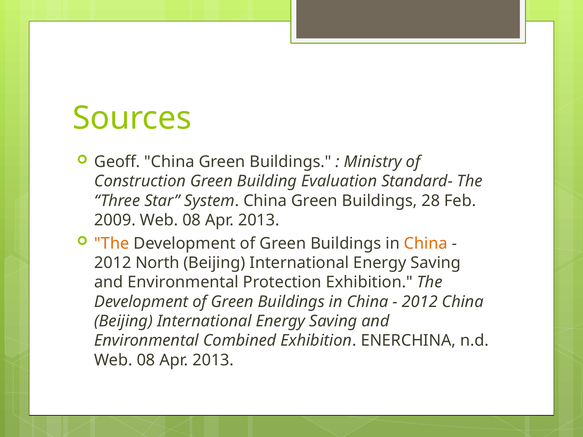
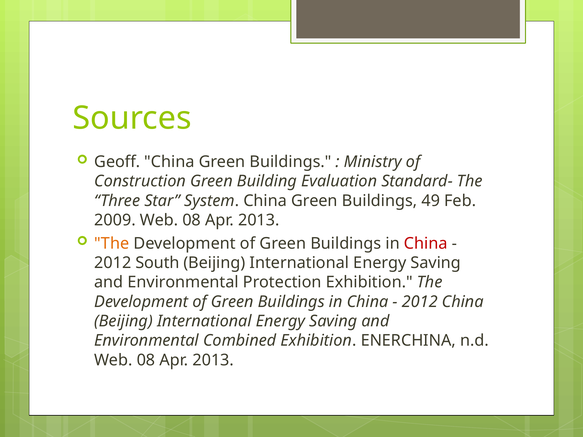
28: 28 -> 49 (431, 201)
China colour: orange -> red (426, 244)
North: North -> South (157, 263)
